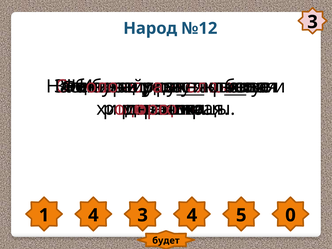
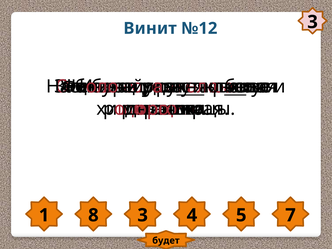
Народ: Народ -> Винит (150, 28)
1 4: 4 -> 8 (93, 215)
0: 0 -> 7 (290, 215)
